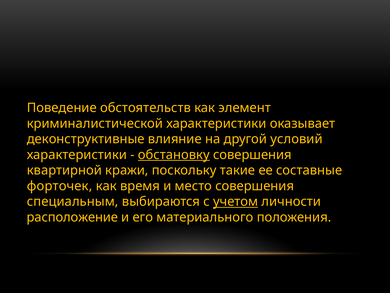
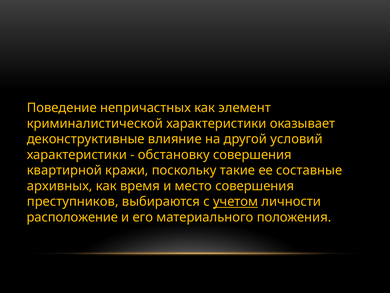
обстоятельств: обстоятельств -> непричастных (146, 108)
обстановку underline: present -> none (174, 155)
форточек: форточек -> архивных (60, 186)
специальным: специальным -> преступников (73, 201)
